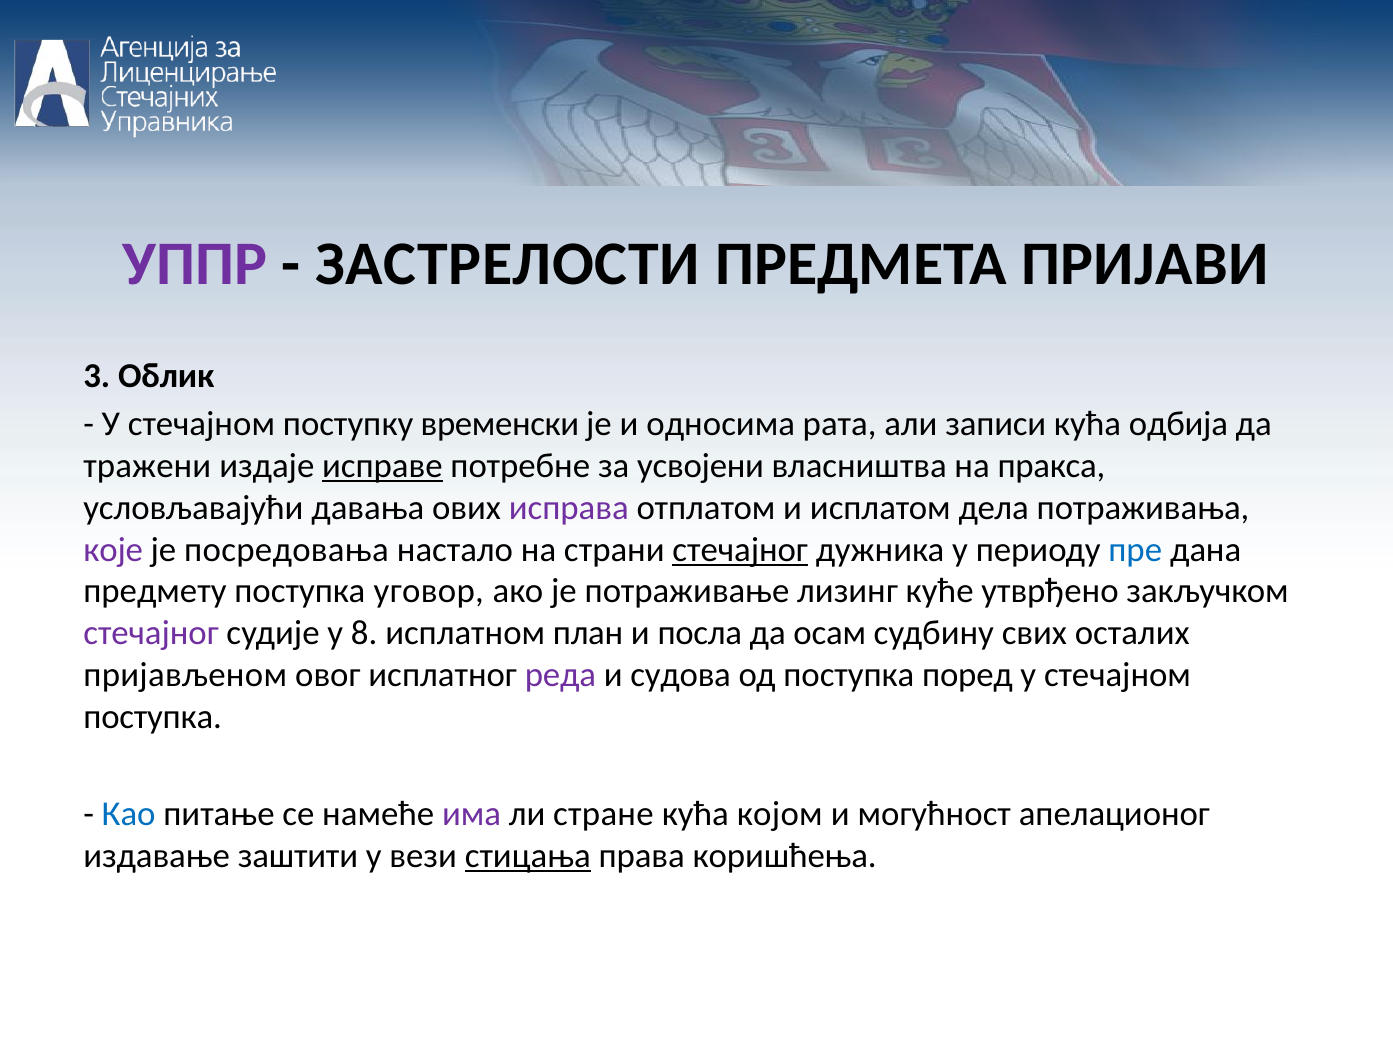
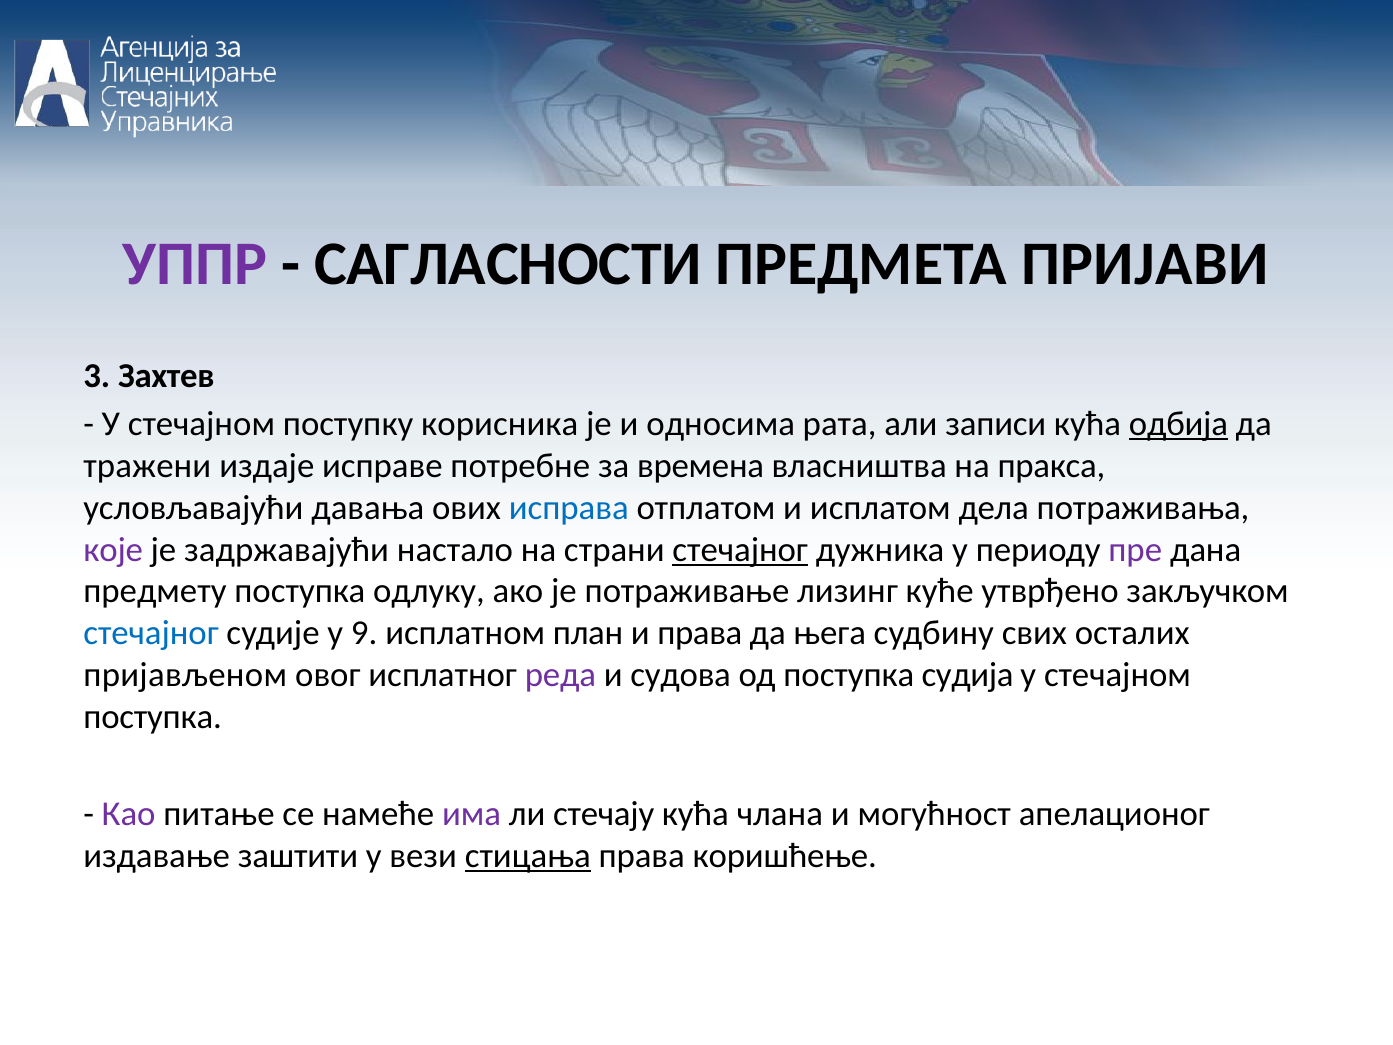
ЗАСТРЕЛОСТИ: ЗАСТРЕЛОСТИ -> САГЛАСНОСТИ (508, 264)
Облик: Облик -> Захтев (166, 375)
временски: временски -> корисника (500, 424)
одбија underline: none -> present (1178, 424)
исправе underline: present -> none (382, 466)
усвојени: усвојени -> времена (701, 466)
исправа colour: purple -> blue (569, 508)
посредовања: посредовања -> задржавајући (287, 550)
пре colour: blue -> purple (1135, 550)
уговор: уговор -> одлуку (429, 591)
стечајног colour: purple -> blue (151, 633)
8: 8 -> 9 (364, 633)
и посла: посла -> права (700, 633)
осам: осам -> њега (830, 633)
поред: поред -> судија (968, 675)
Као colour: blue -> purple (129, 814)
стране: стране -> стечају (604, 814)
којом: којом -> члана (780, 814)
коришћења: коришћења -> коришћење (785, 856)
